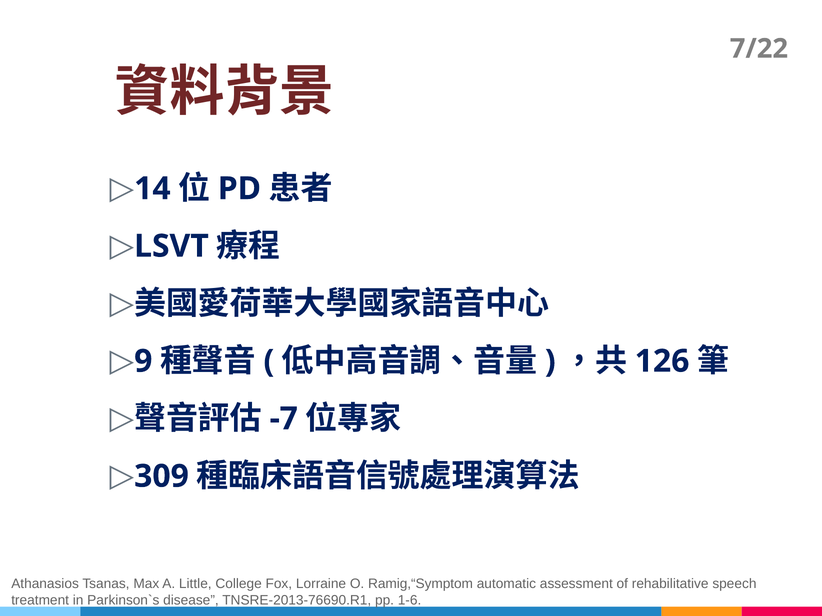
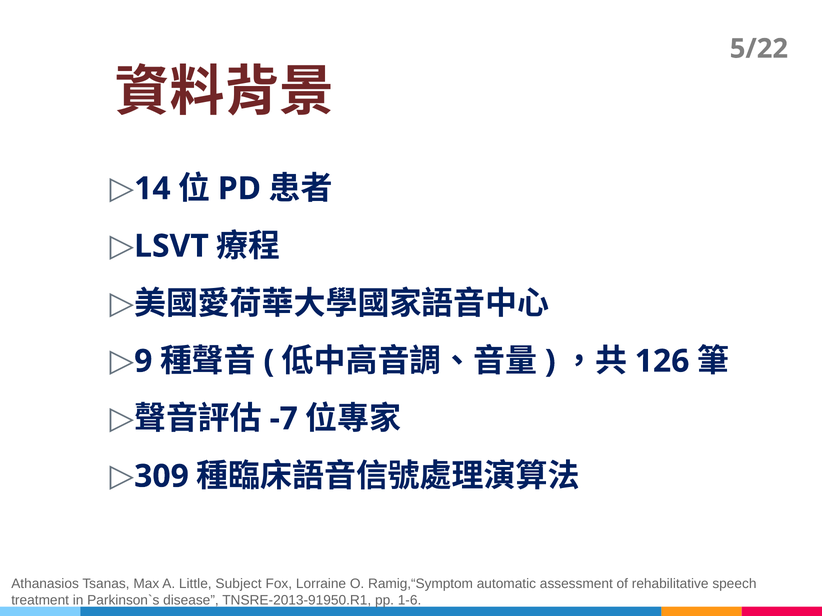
7/22: 7/22 -> 5/22 (759, 49)
College: College -> Subject (239, 584)
TNSRE-2013-76690.R1: TNSRE-2013-76690.R1 -> TNSRE-2013-91950.R1 (297, 601)
